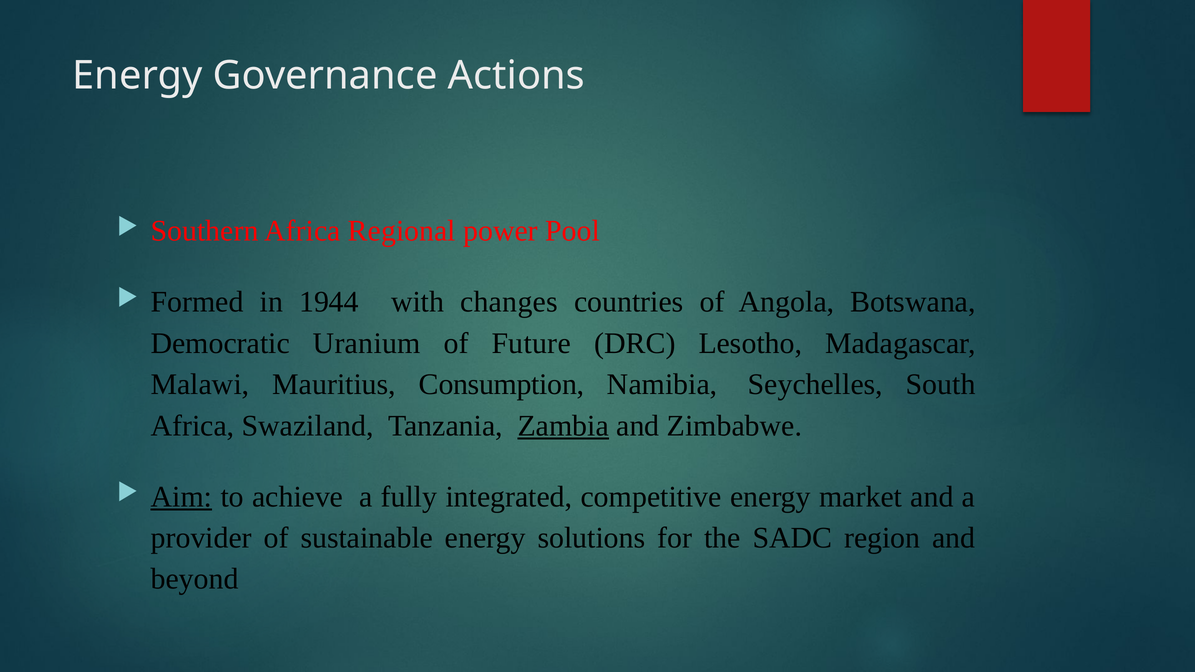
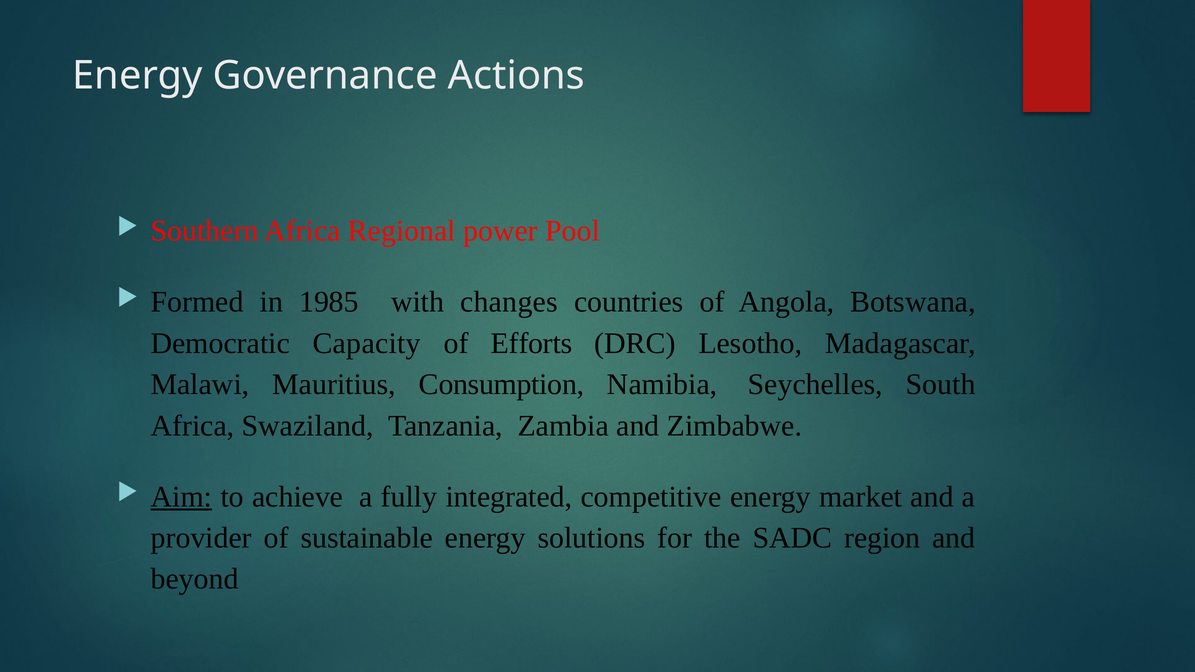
1944: 1944 -> 1985 (329, 302)
Uranium: Uranium -> Capacity (367, 343)
Future: Future -> Efforts (532, 343)
Zambia underline: present -> none (563, 426)
